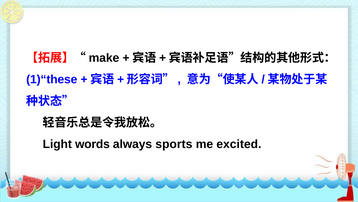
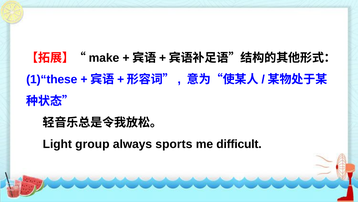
words: words -> group (92, 144)
excited: excited -> difficult (239, 144)
